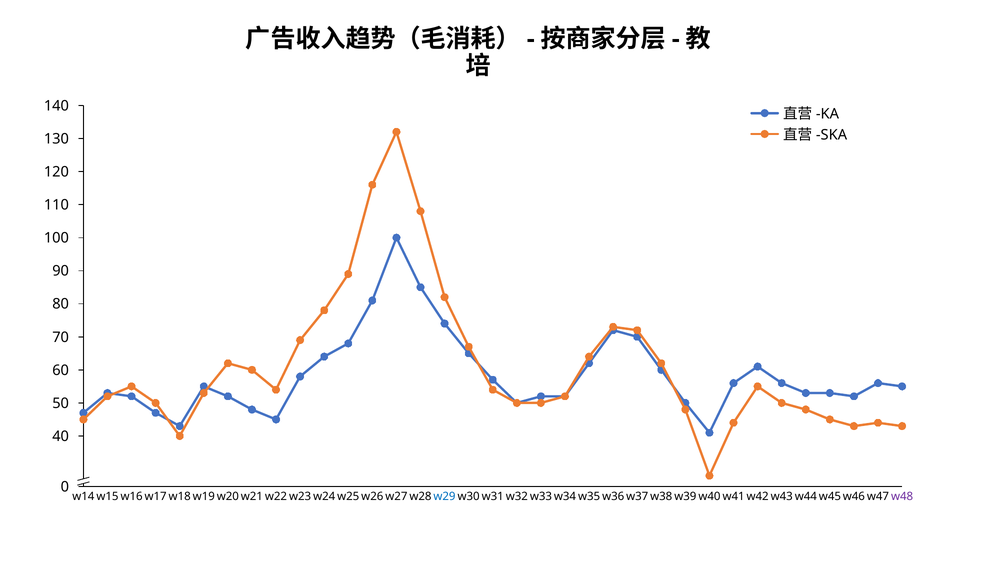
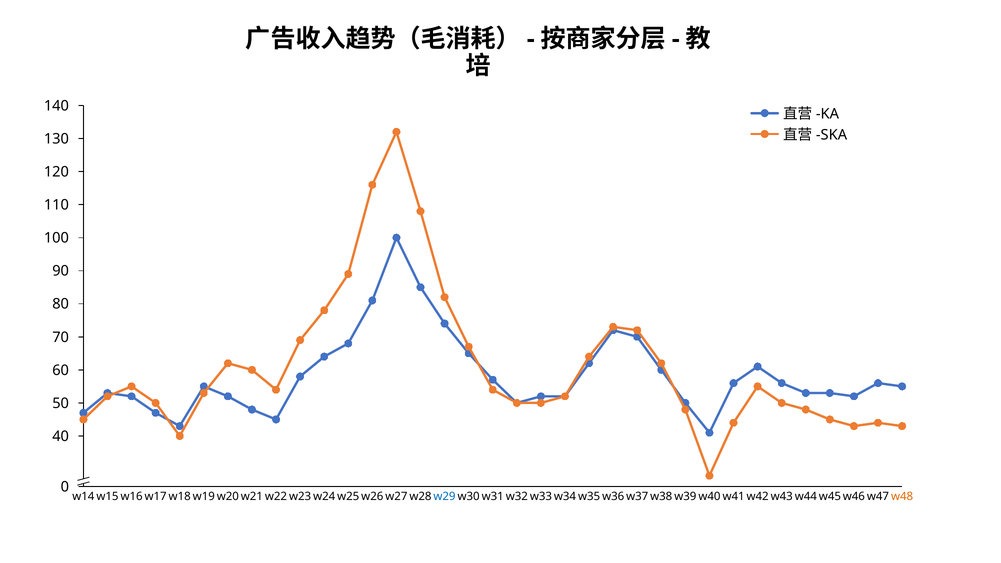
w48 colour: purple -> orange (902, 496)
